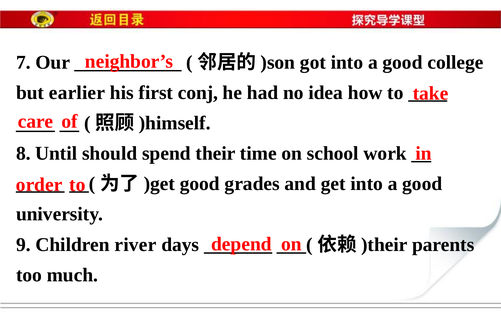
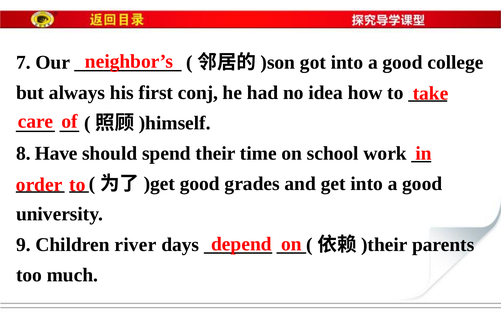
earlier: earlier -> always (77, 93)
Until: Until -> Have (56, 153)
